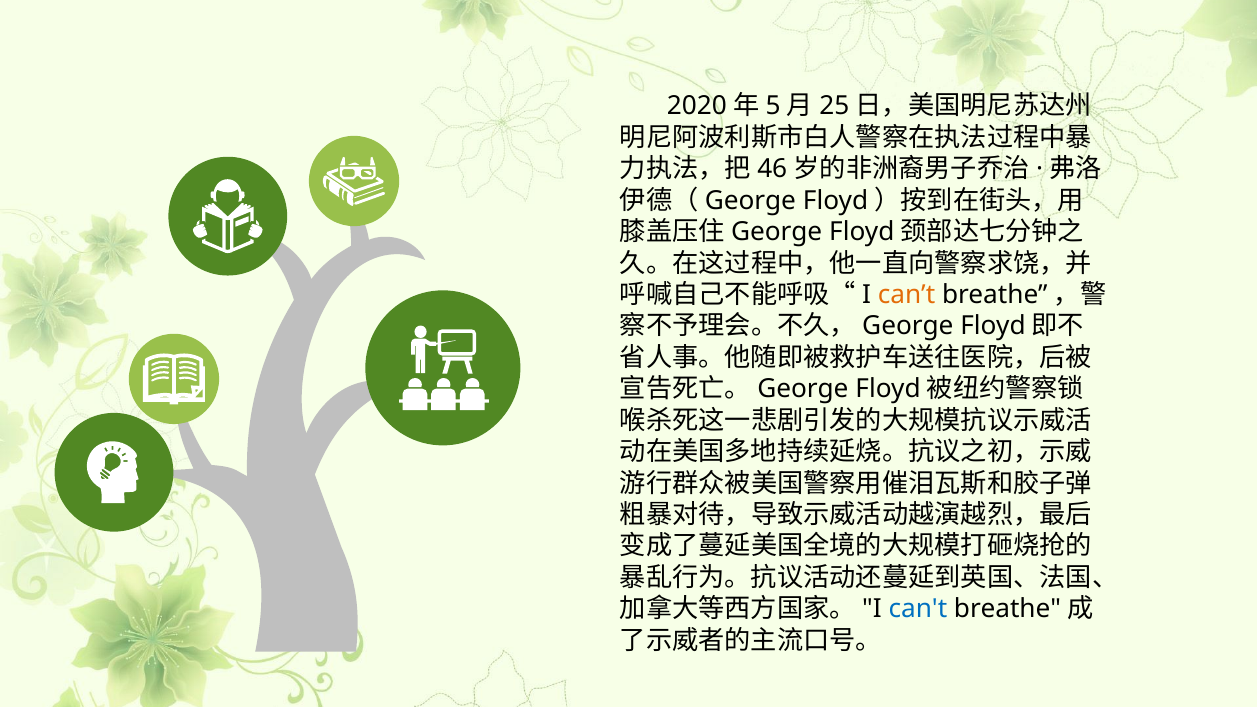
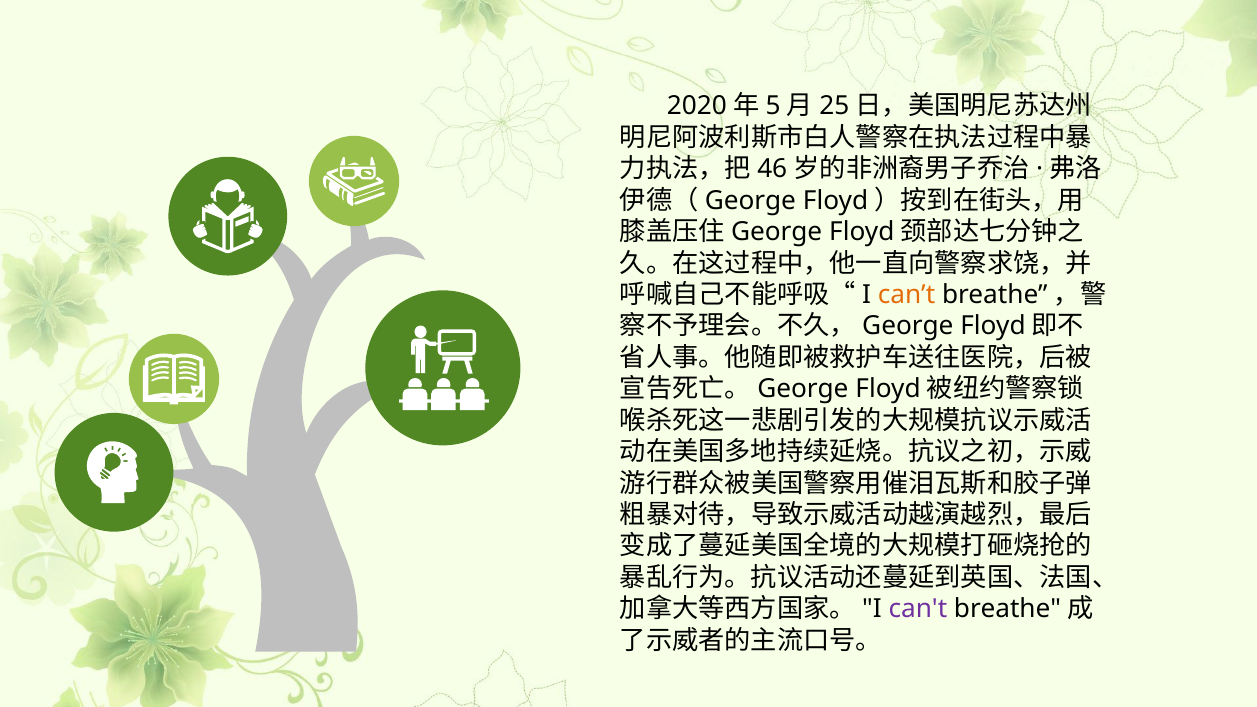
can't colour: blue -> purple (918, 609)
